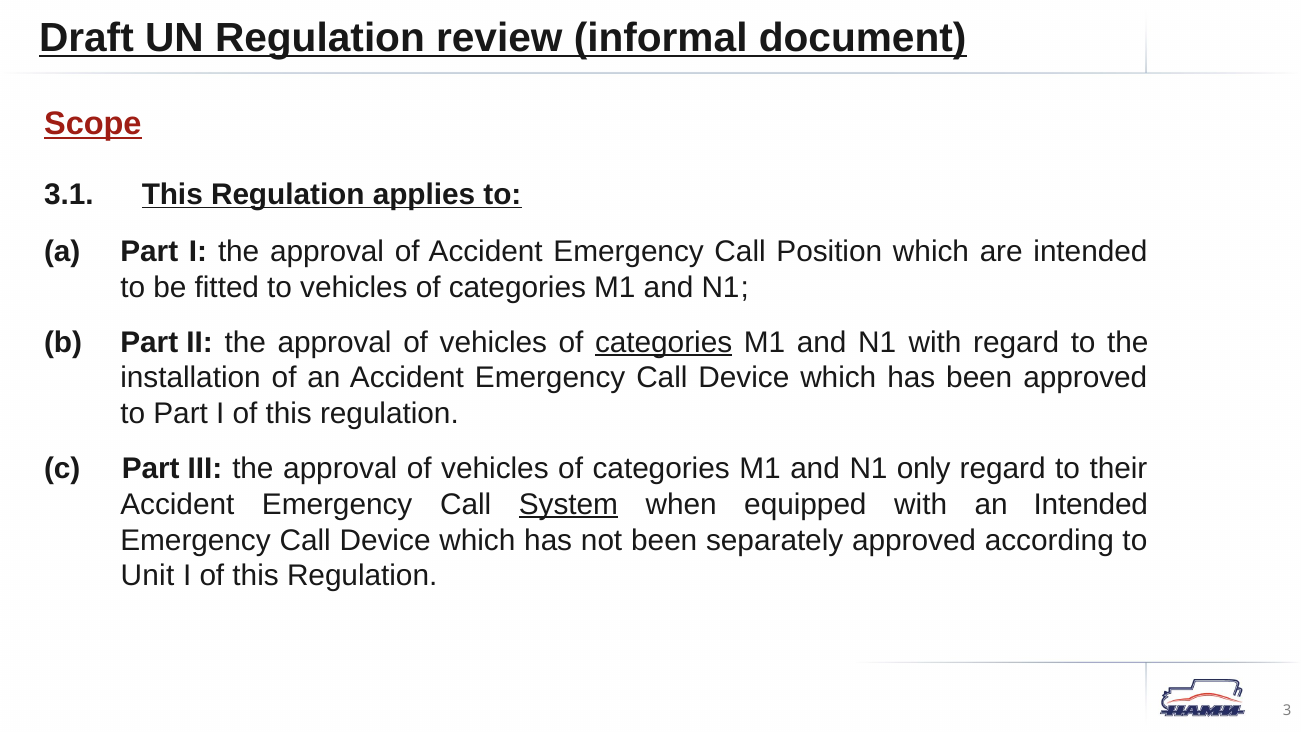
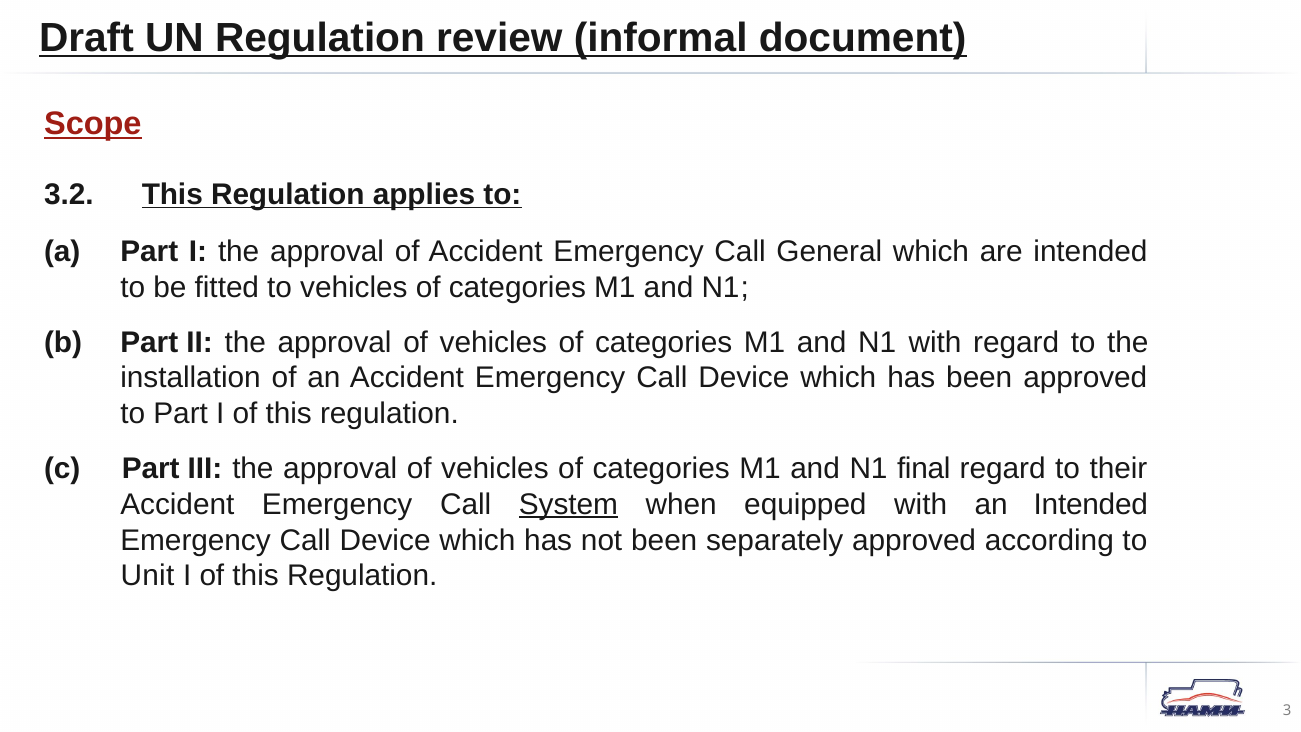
3.1: 3.1 -> 3.2 (69, 194)
Position: Position -> General (829, 252)
categories underline: present -> none (664, 342)
only: only -> final (924, 469)
